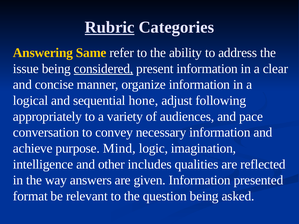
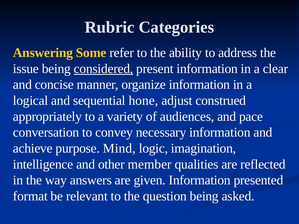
Rubric underline: present -> none (110, 27)
Same: Same -> Some (91, 53)
following: following -> construed (221, 101)
includes: includes -> member (150, 164)
